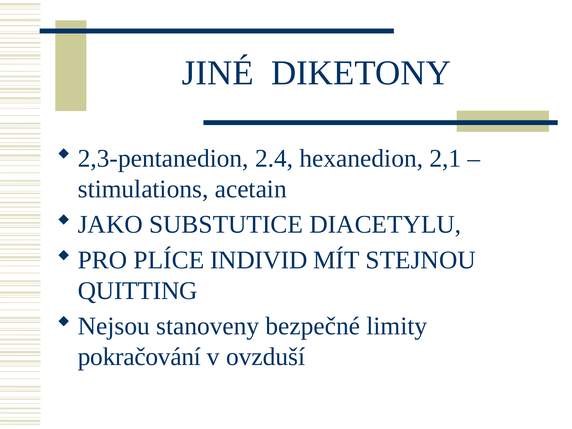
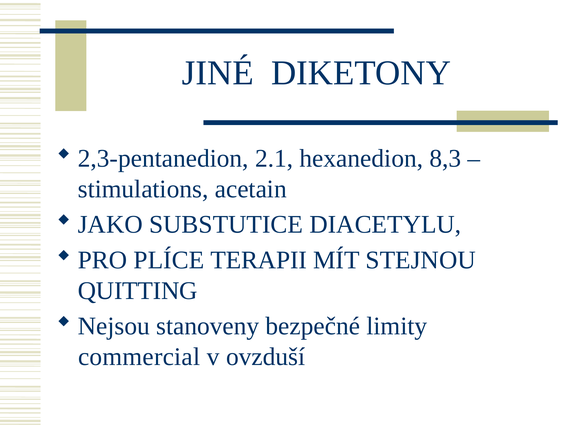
2.4: 2.4 -> 2.1 (274, 158)
2,1: 2,1 -> 8,3 (445, 158)
INDIVID: INDIVID -> TERAPII (259, 260)
pokračování: pokračování -> commercial (139, 357)
